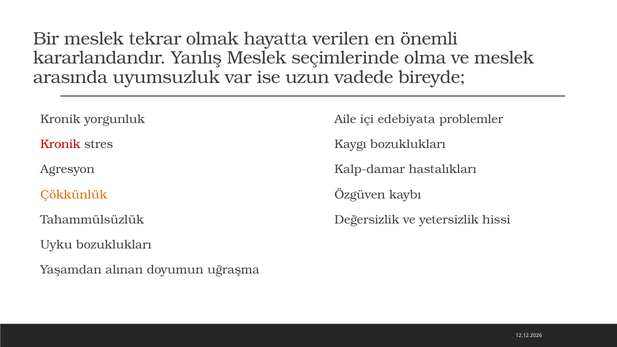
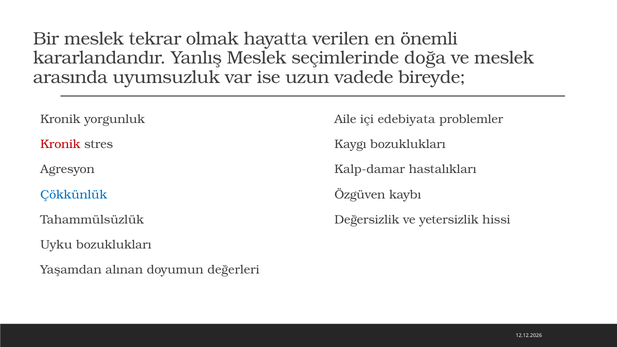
olma: olma -> doğa (425, 58)
Çökkünlük colour: orange -> blue (74, 195)
uğraşma: uğraşma -> değerleri (233, 270)
